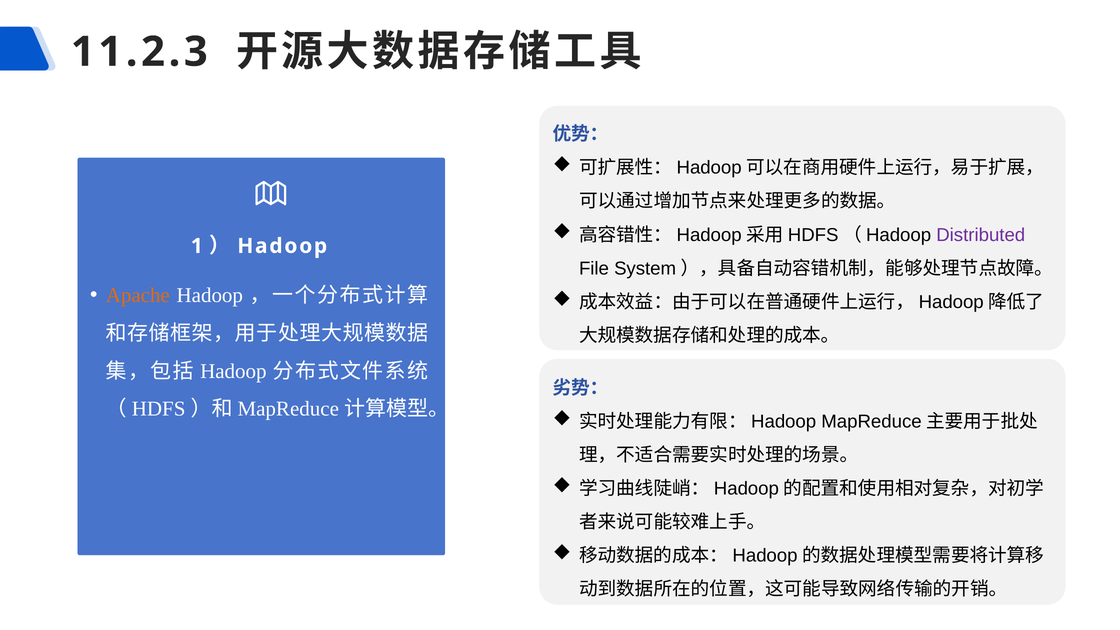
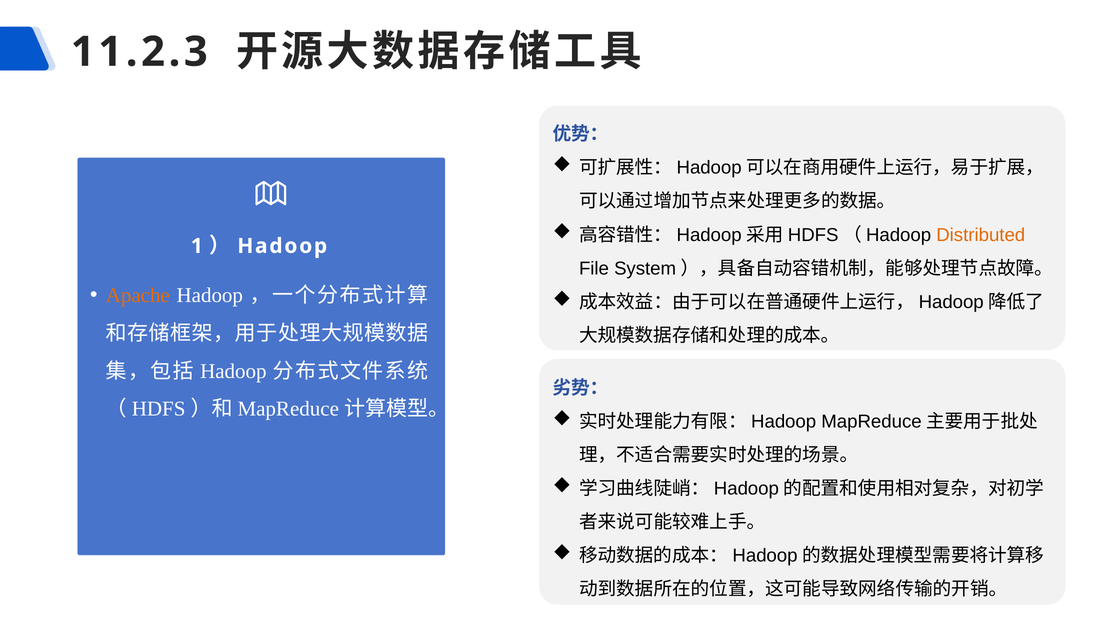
Distributed colour: purple -> orange (981, 235)
